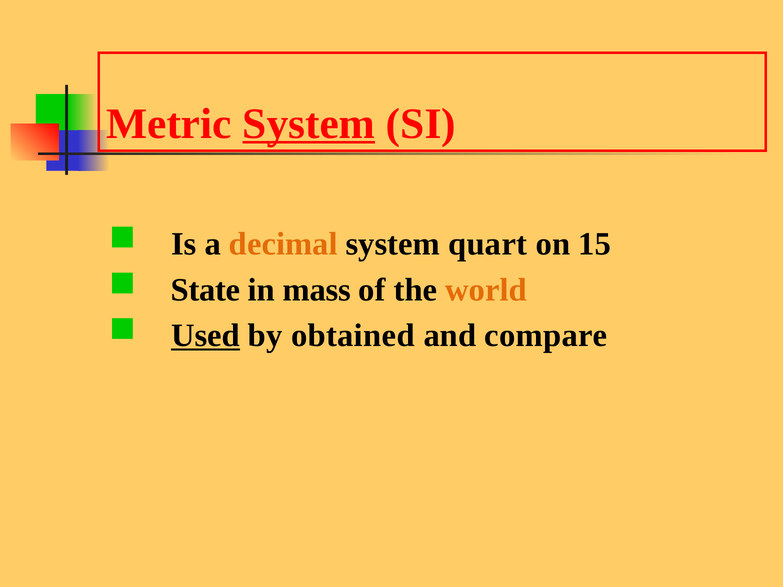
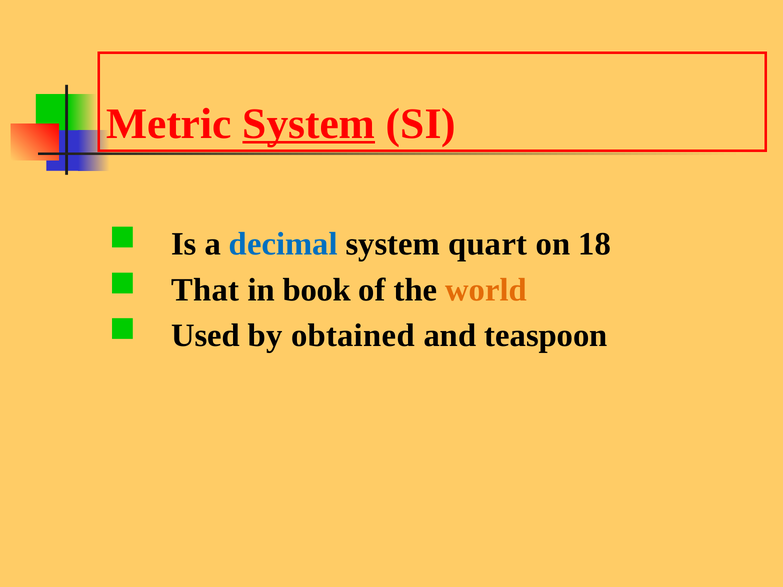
decimal colour: orange -> blue (283, 244)
15: 15 -> 18 (595, 244)
State: State -> That (205, 290)
mass: mass -> book (317, 290)
Used underline: present -> none (205, 336)
compare: compare -> teaspoon (546, 336)
